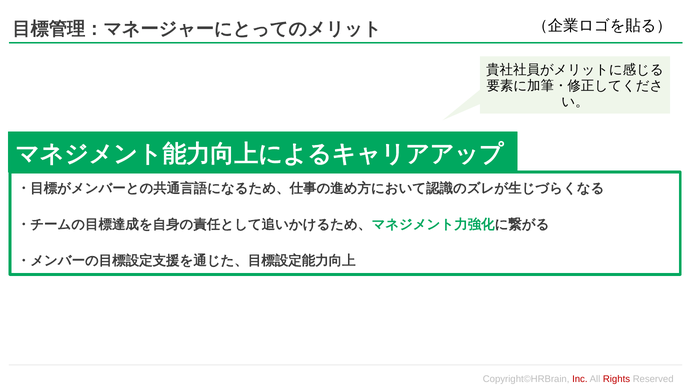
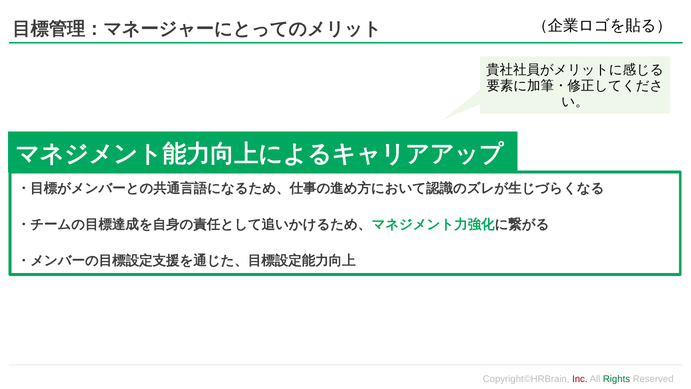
Rights colour: red -> green (617, 379)
